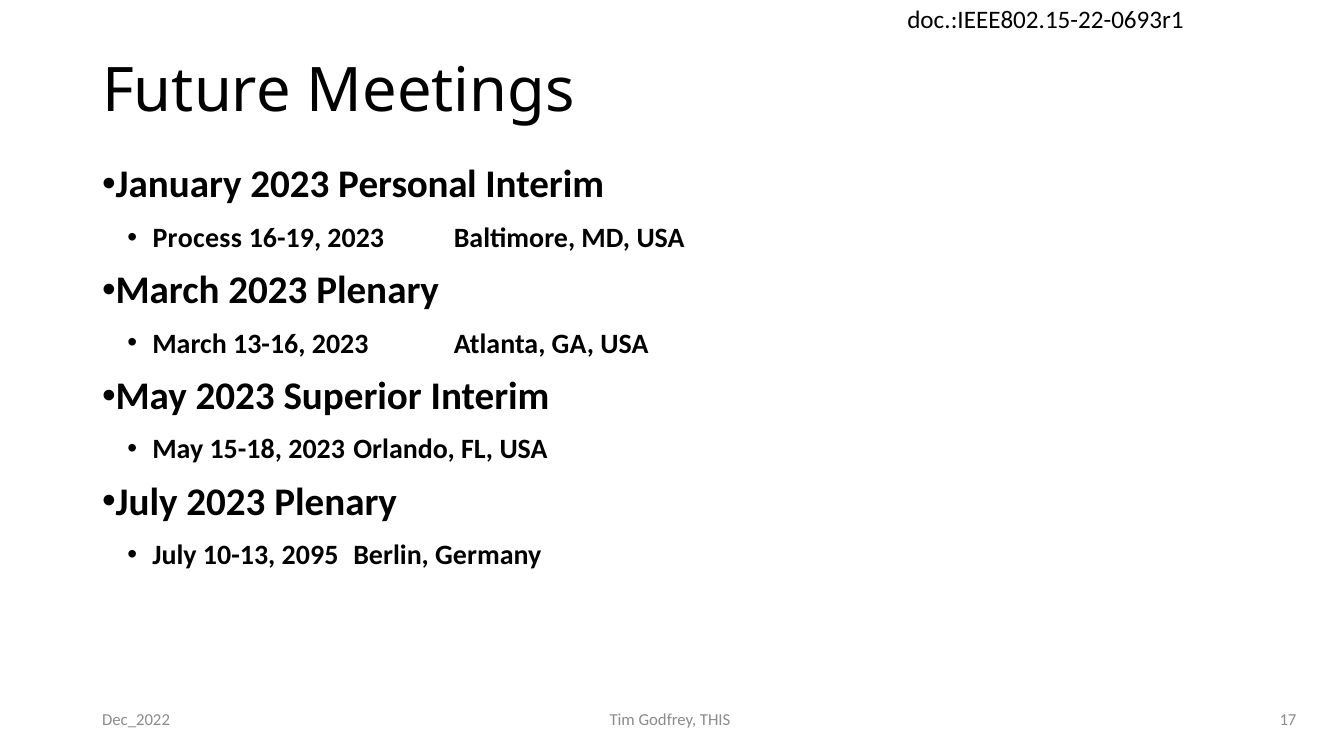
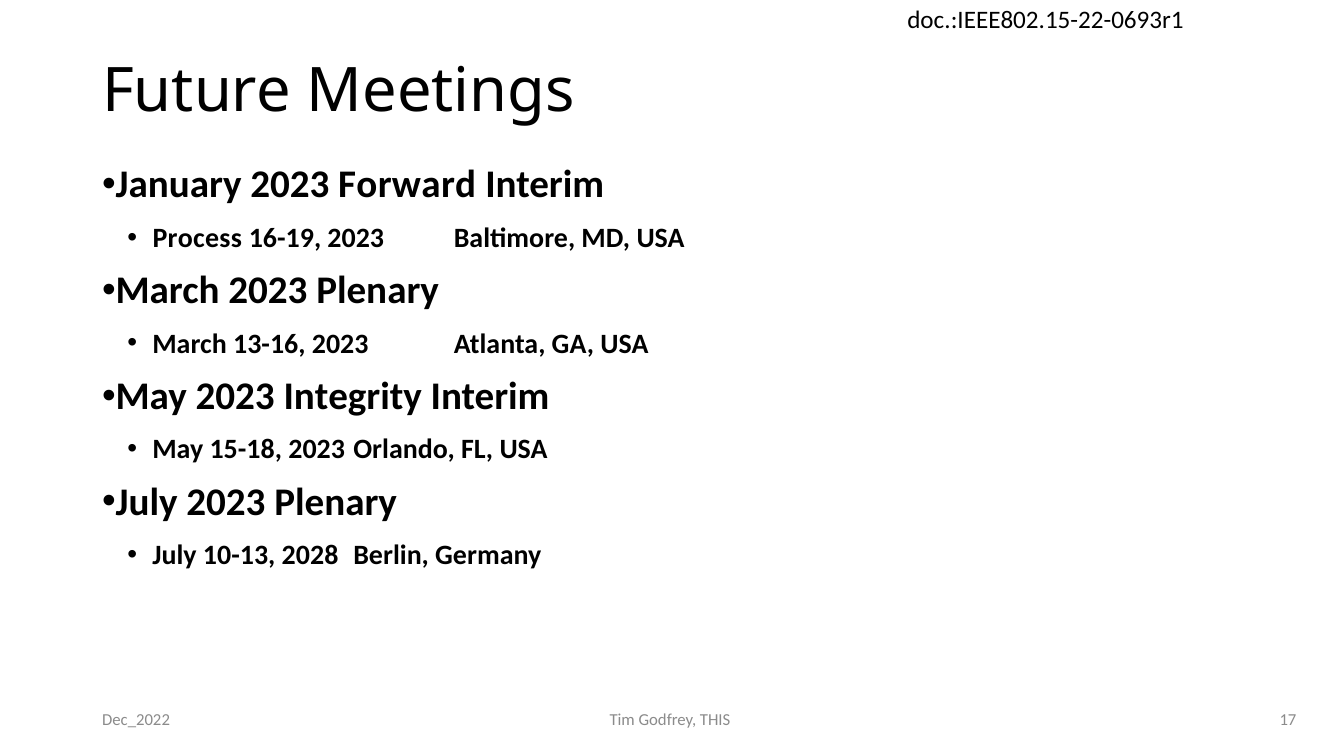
Personal: Personal -> Forward (407, 185)
Superior: Superior -> Integrity (353, 397)
2095: 2095 -> 2028 (310, 555)
